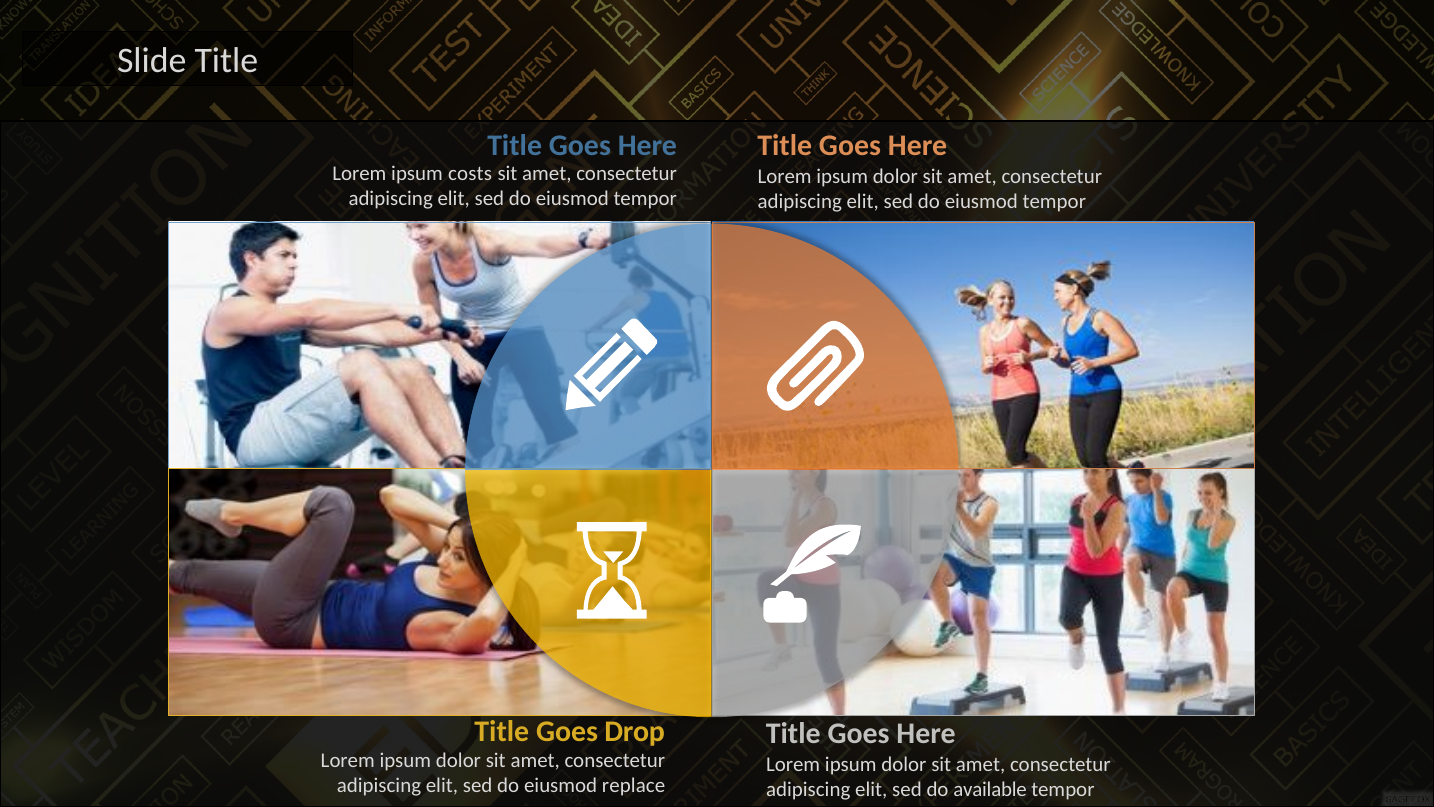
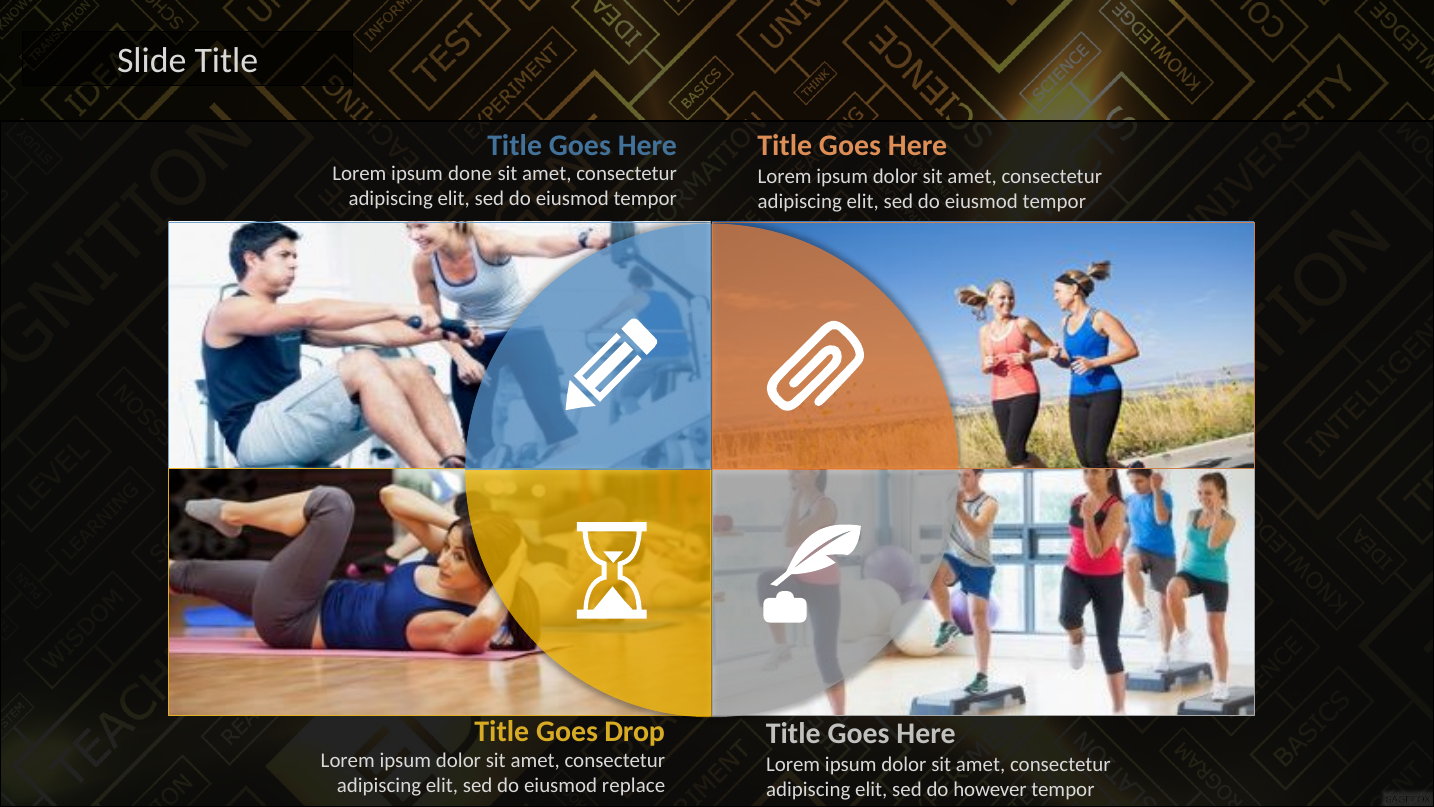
costs: costs -> done (470, 173)
available: available -> however (990, 789)
